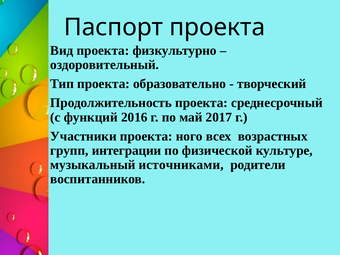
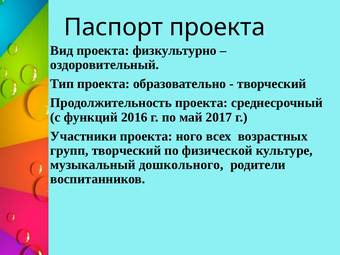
групп интеграции: интеграции -> творческий (126, 150)
источниками: источниками -> дошкольного (181, 165)
